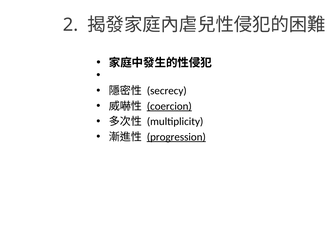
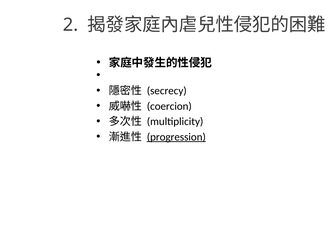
coercion underline: present -> none (169, 106)
